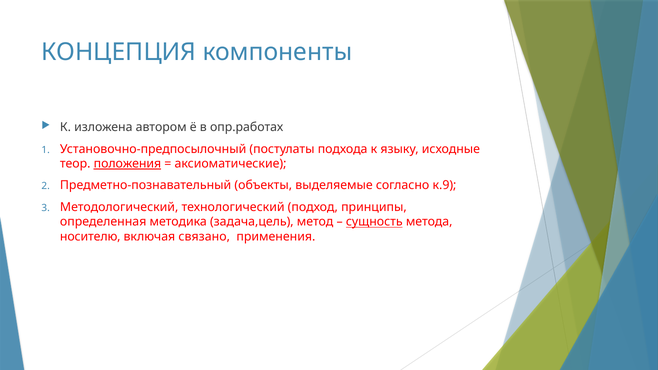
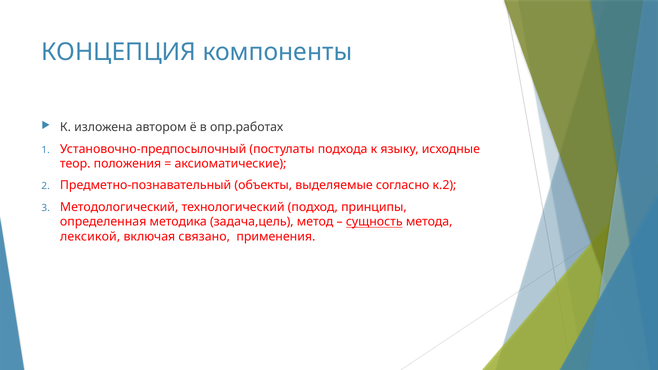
положения underline: present -> none (127, 164)
к.9: к.9 -> к.2 (444, 185)
носителю: носителю -> лексикой (90, 237)
